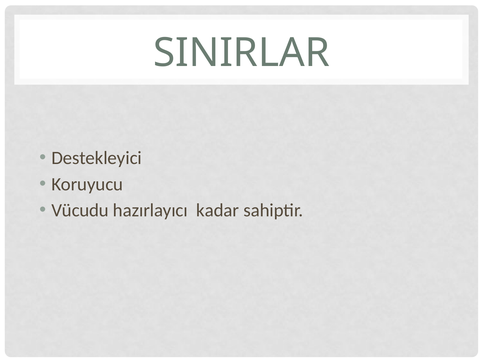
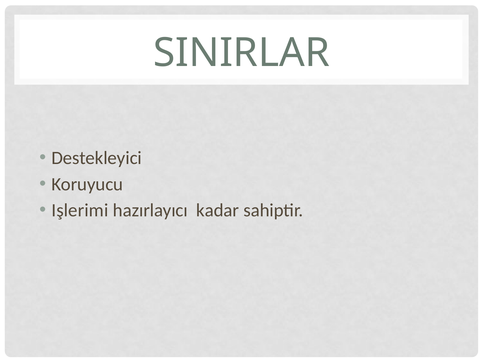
Vücudu: Vücudu -> Işlerimi (80, 211)
